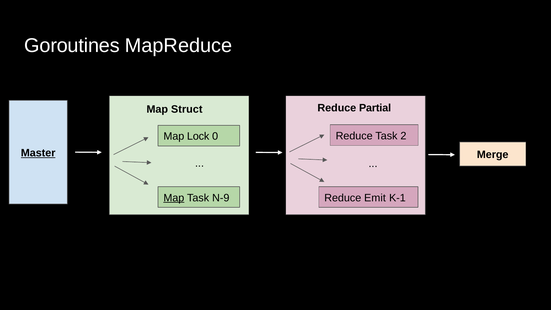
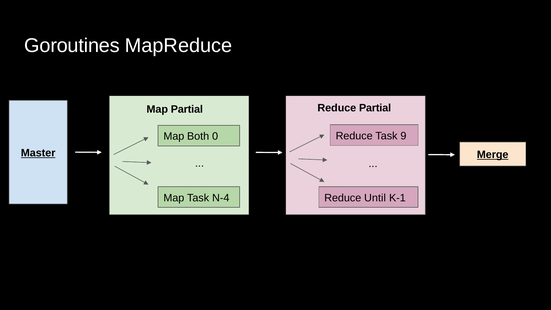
Map Struct: Struct -> Partial (187, 109)
2: 2 -> 9 (403, 136)
Lock: Lock -> Both (198, 136)
Merge underline: none -> present (493, 155)
Map underline: present -> none (174, 198)
N-9: N-9 -> N-4 (221, 198)
Emit: Emit -> Until (375, 198)
